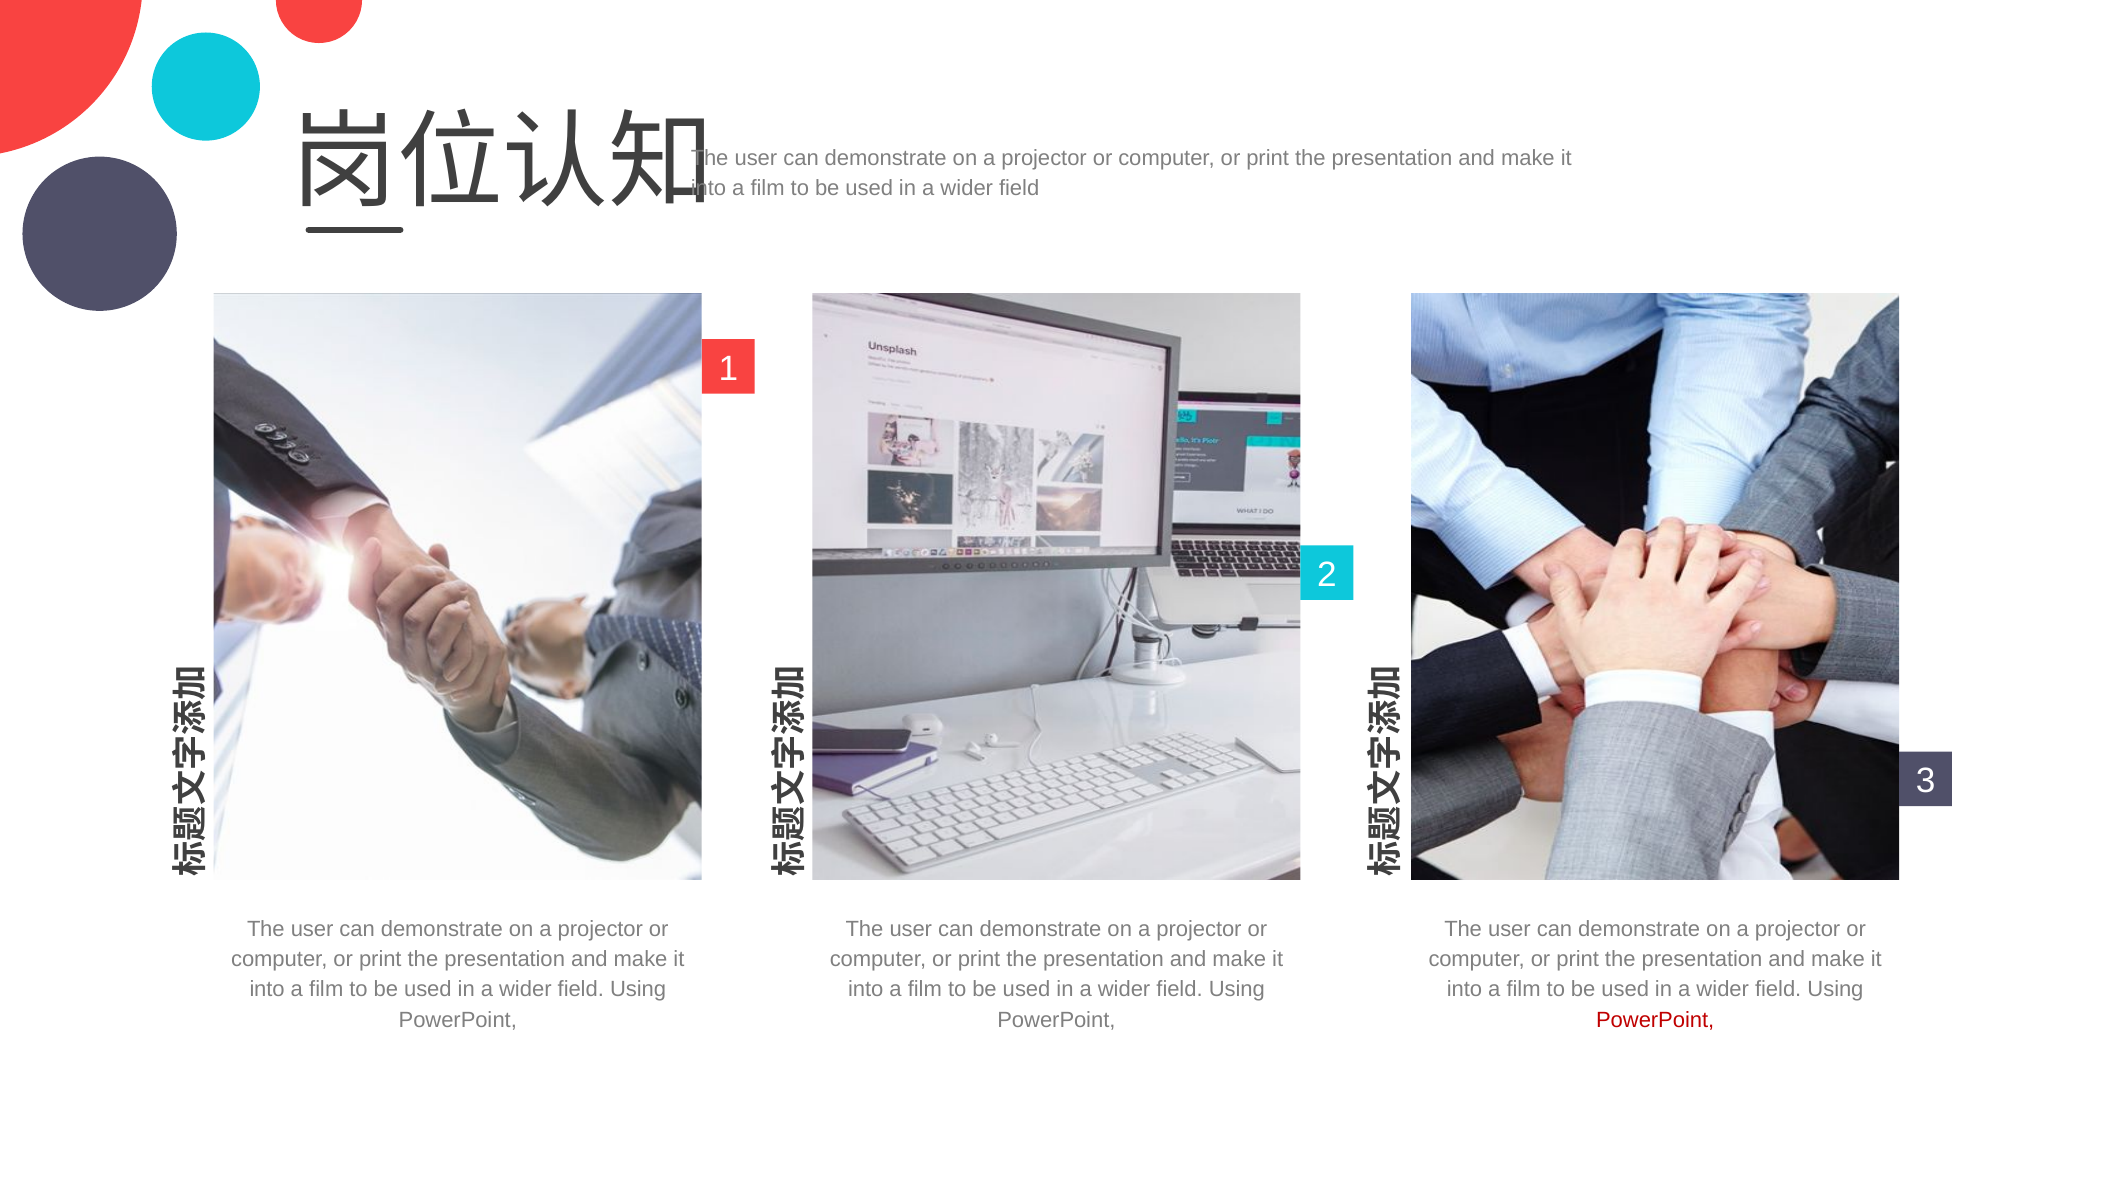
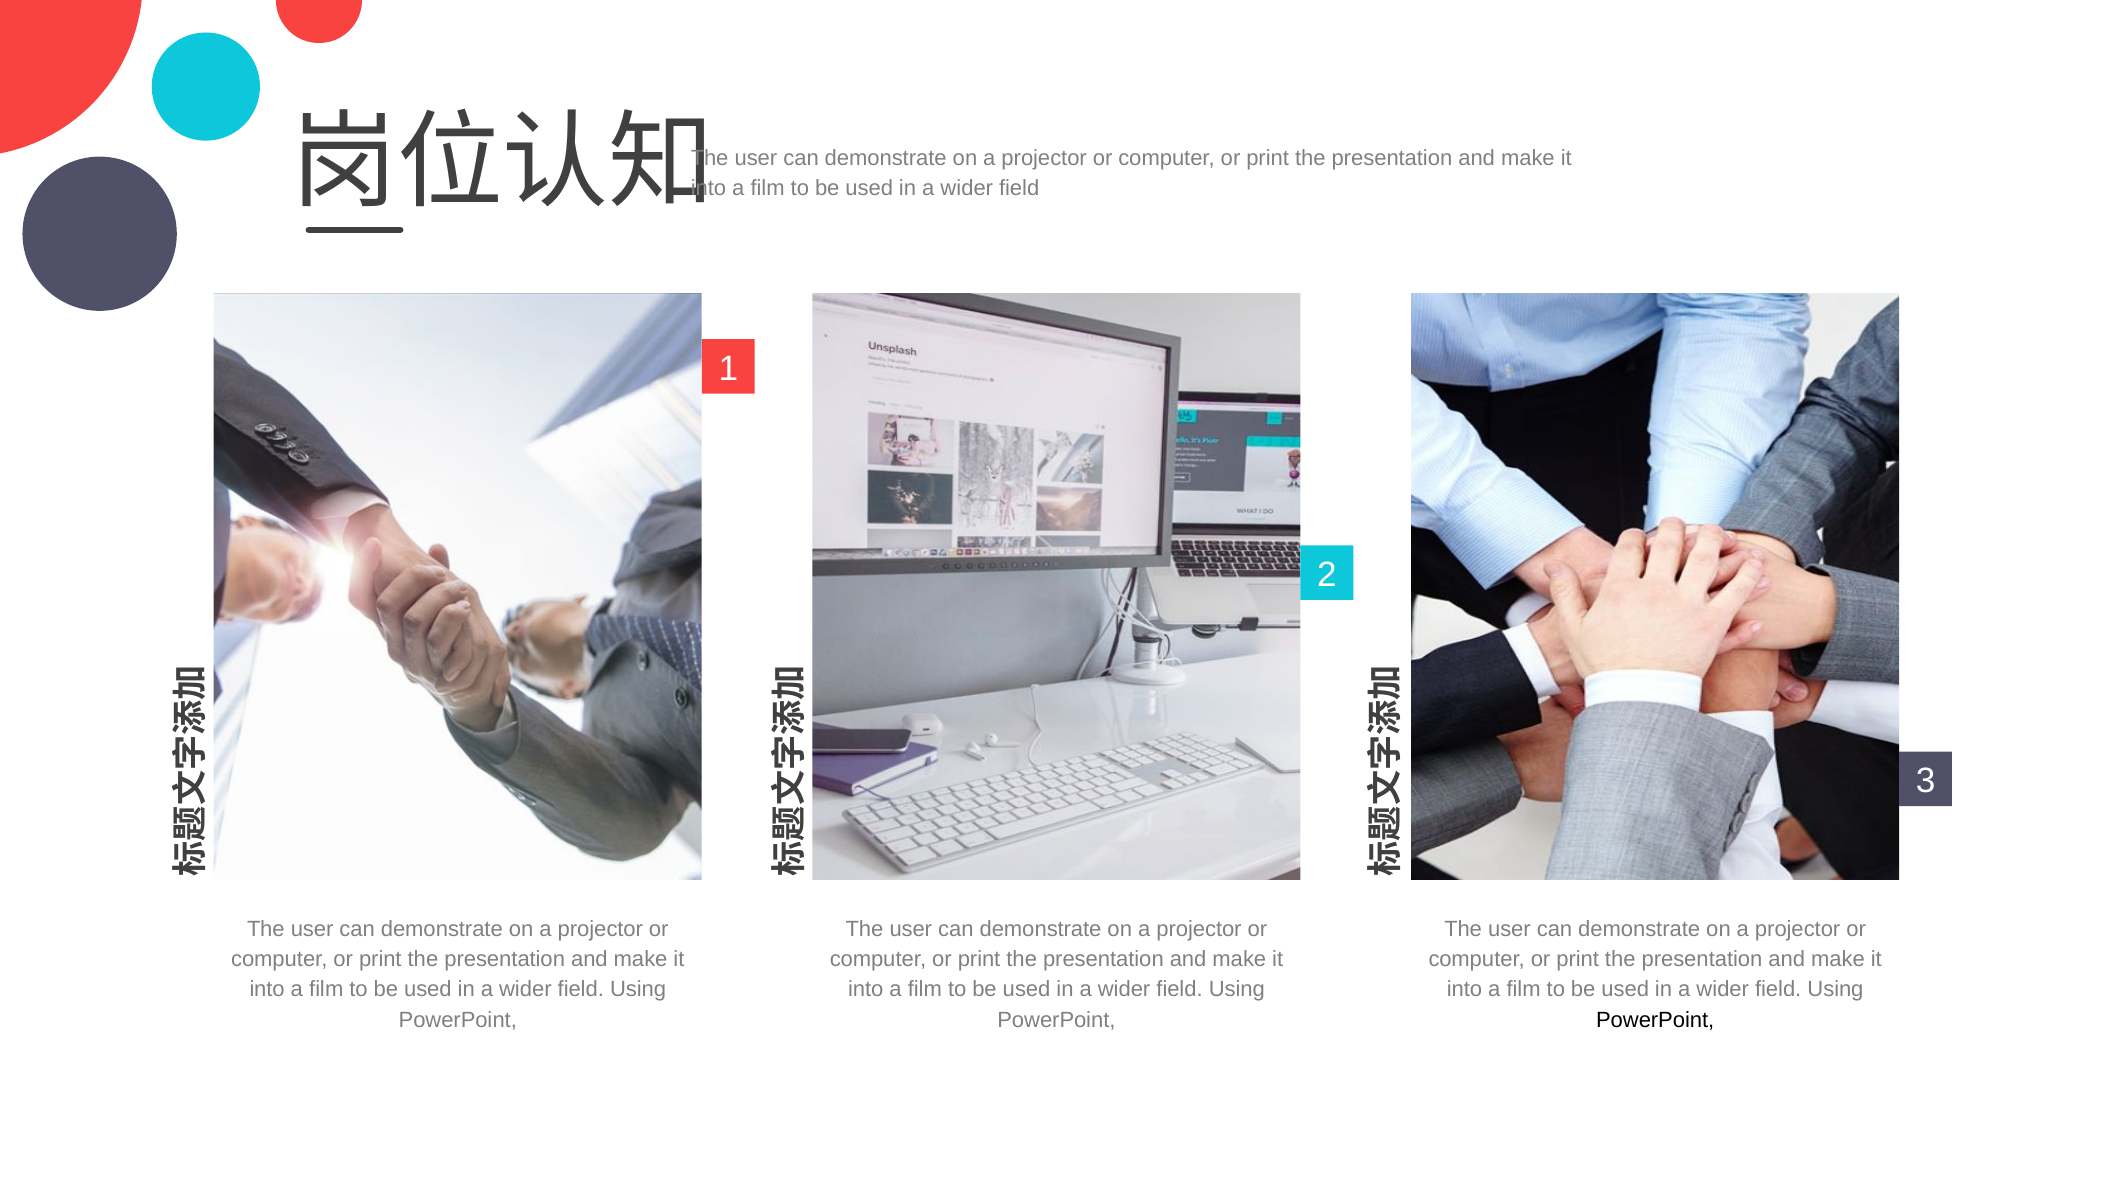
PowerPoint colour: red -> black (1655, 1020)
